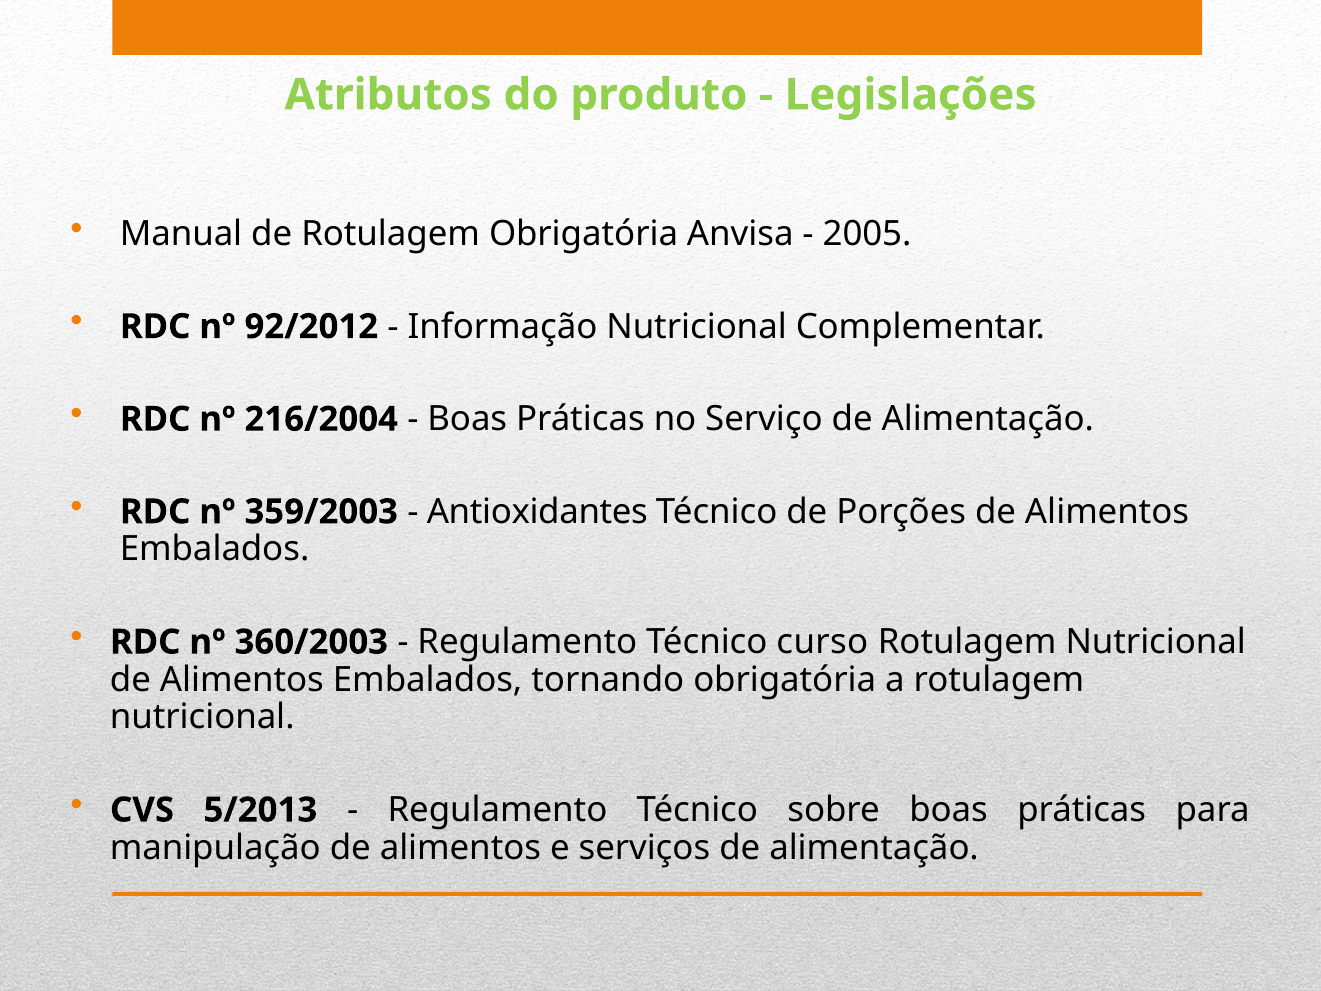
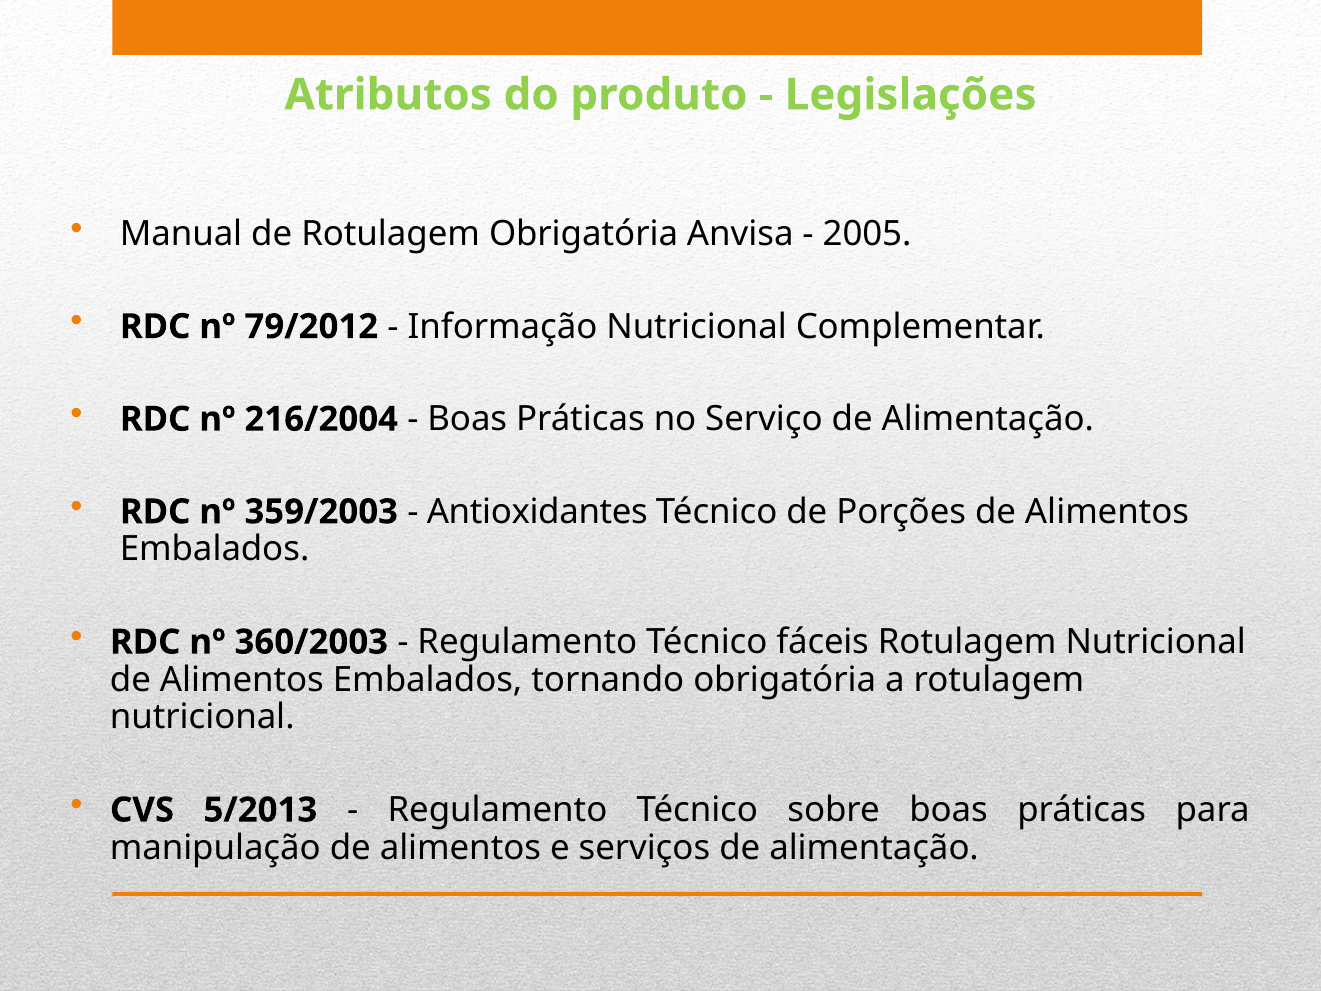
92/2012: 92/2012 -> 79/2012 (311, 327)
curso: curso -> fáceis (823, 642)
